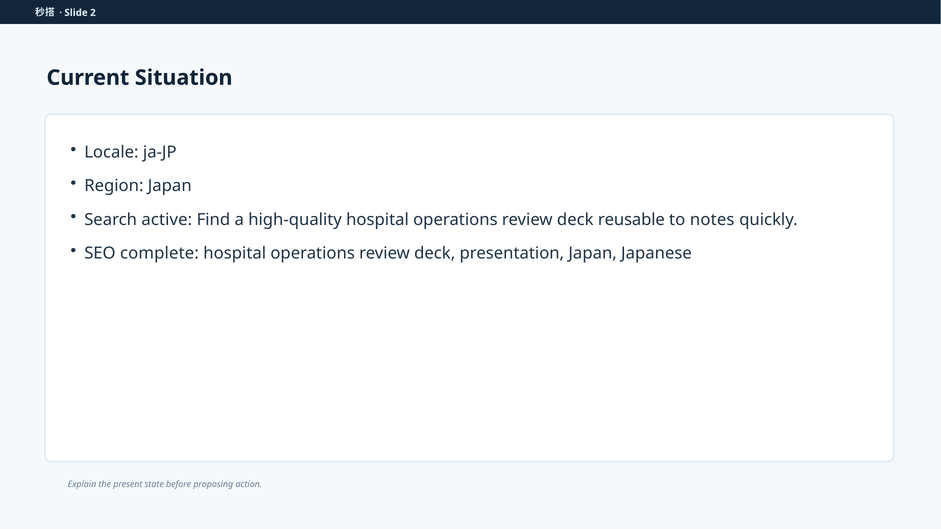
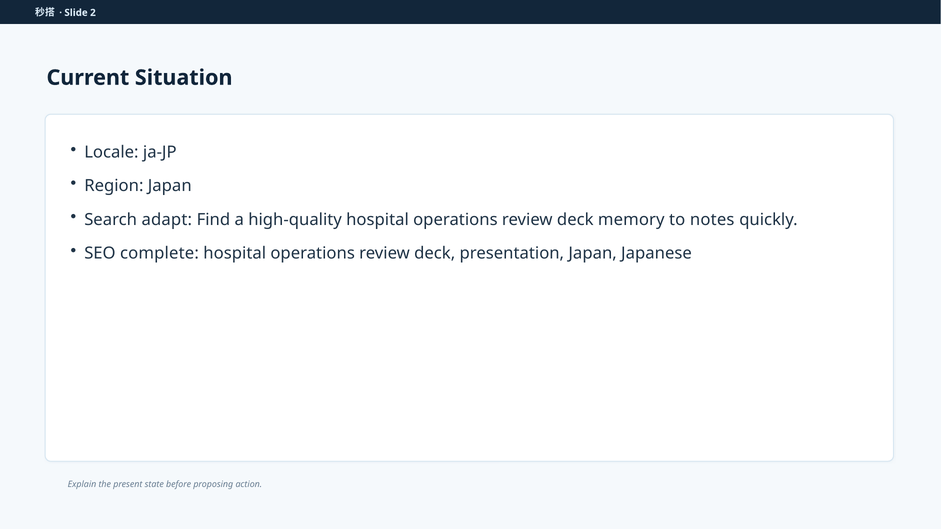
active: active -> adapt (167, 220)
reusable: reusable -> memory (631, 220)
